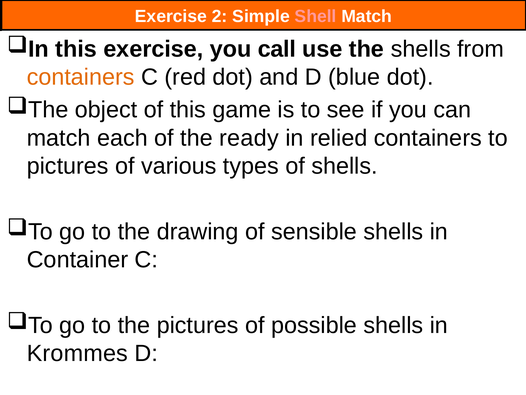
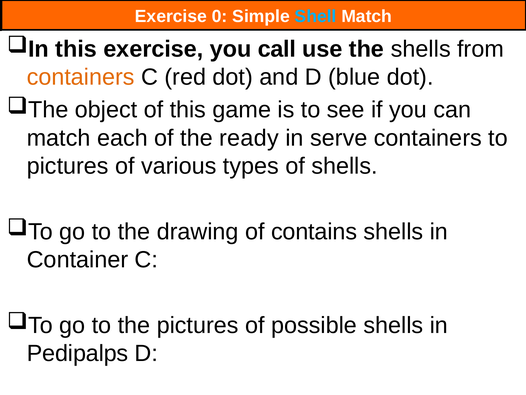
2: 2 -> 0 (220, 16)
Shell colour: pink -> light blue (316, 16)
relied: relied -> serve (339, 138)
sensible: sensible -> contains (314, 231)
Krommes: Krommes -> Pedipalps (78, 353)
